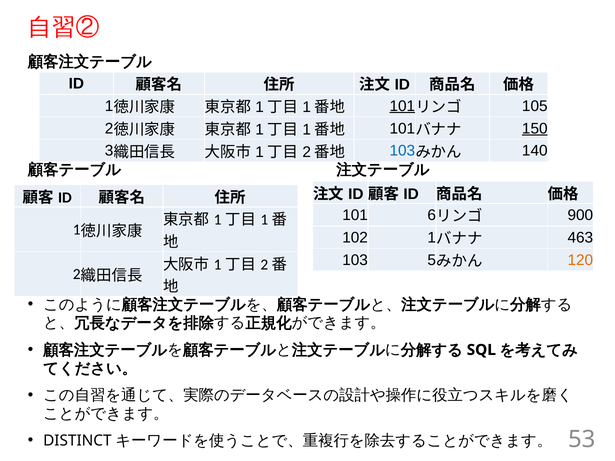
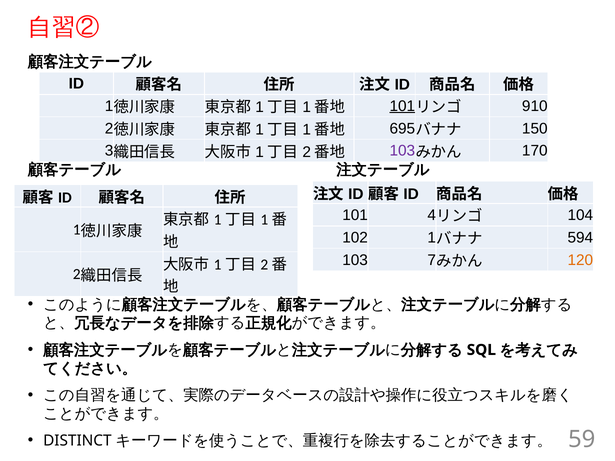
105: 105 -> 910 (535, 106)
101: 101 -> 695 (402, 129)
150 underline: present -> none (535, 129)
103 colour: blue -> purple (402, 151)
140: 140 -> 170 (535, 151)
6: 6 -> 4 (432, 215)
900: 900 -> 104 (580, 215)
463: 463 -> 594 (580, 238)
5: 5 -> 7 (432, 260)
53: 53 -> 59 (582, 440)
